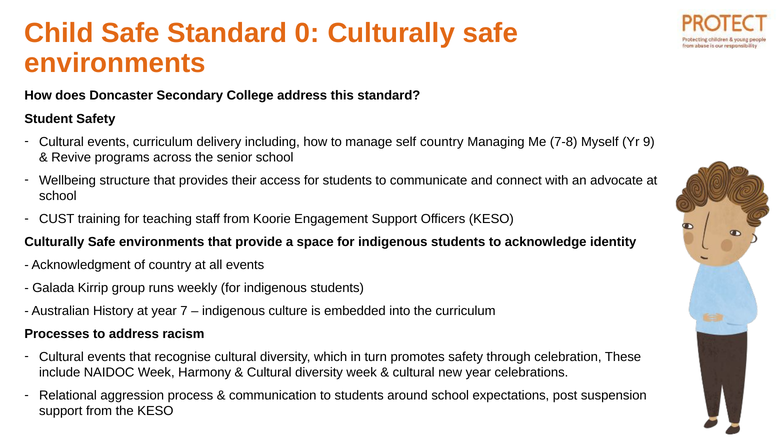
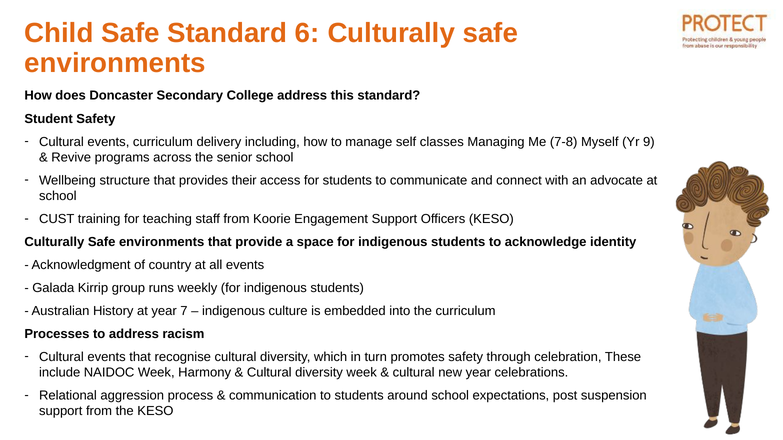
0: 0 -> 6 (307, 33)
self country: country -> classes (442, 142)
